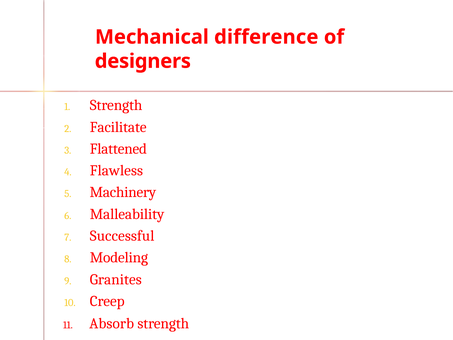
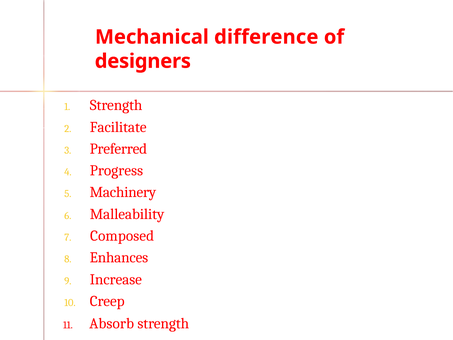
Flattened: Flattened -> Preferred (118, 149)
Flawless: Flawless -> Progress (116, 170)
Successful: Successful -> Composed (122, 236)
Modeling: Modeling -> Enhances (119, 257)
Granites: Granites -> Increase (116, 279)
